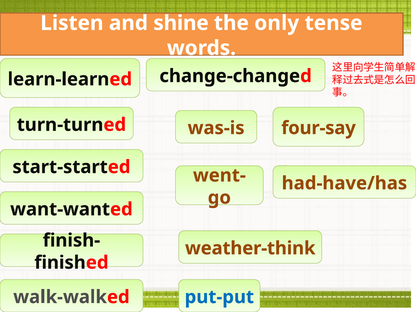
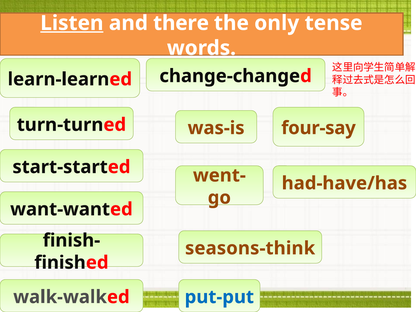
Listen underline: none -> present (72, 23)
shine: shine -> there (181, 23)
weather-think: weather-think -> seasons-think (250, 248)
